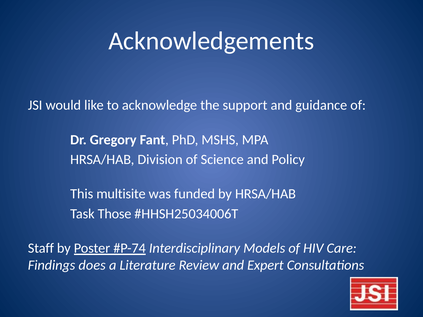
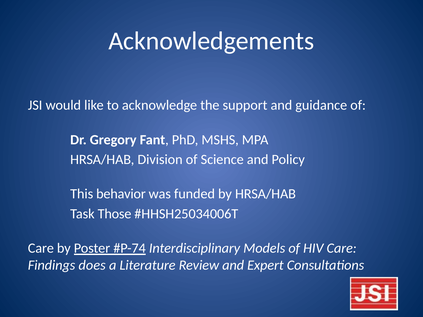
multisite: multisite -> behavior (121, 194)
Staff: Staff -> Care (41, 248)
